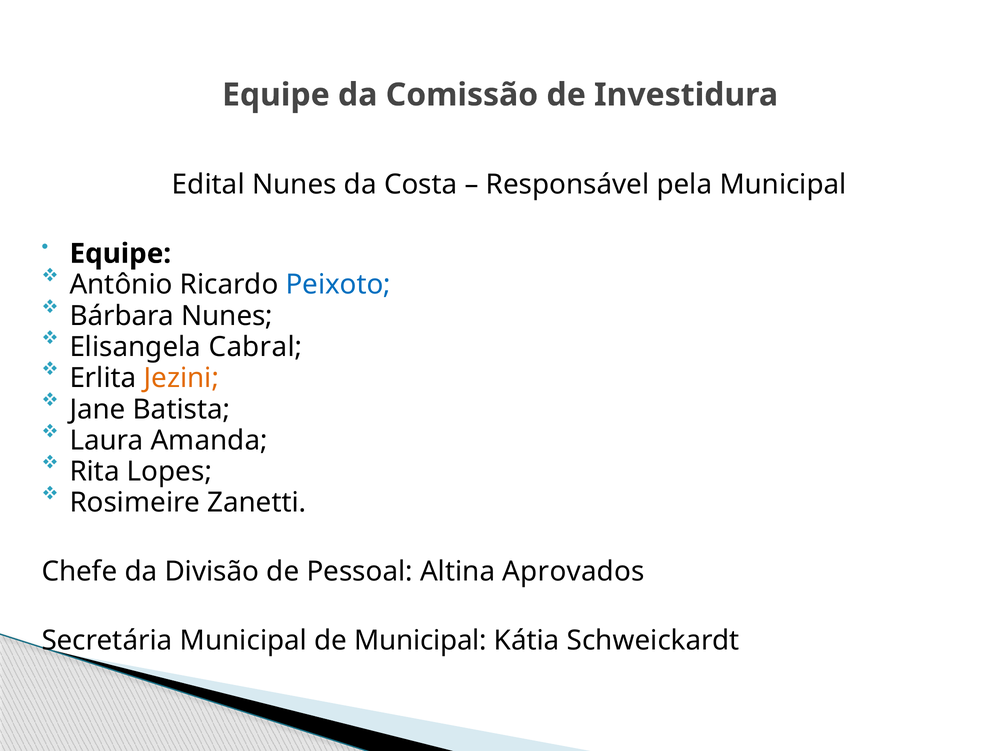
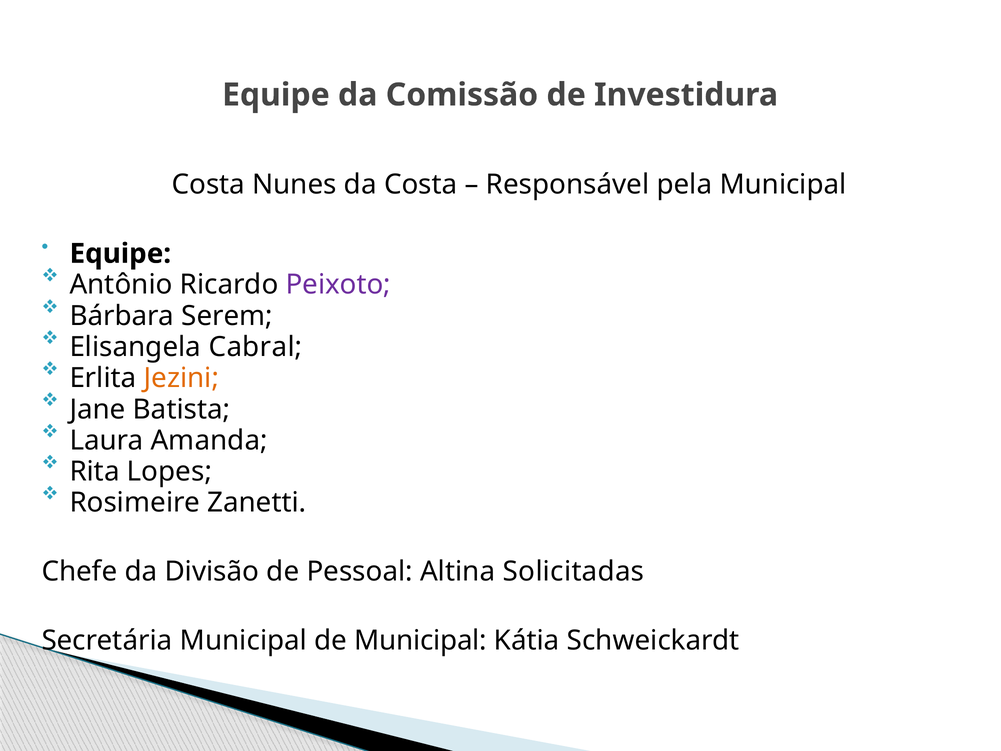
Edital: Edital -> Costa (208, 185)
Peixoto colour: blue -> purple (338, 285)
Bárbara Nunes: Nunes -> Serem (227, 316)
Aprovados: Aprovados -> Solicitadas (574, 572)
